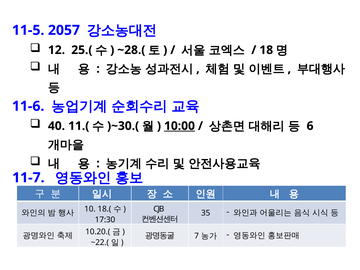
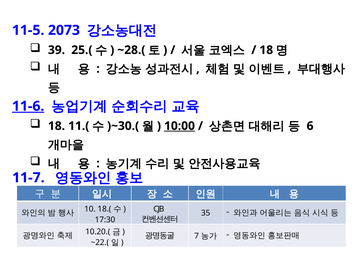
2057: 2057 -> 2073 (64, 30)
12: 12 -> 39 (57, 50)
11-6 underline: none -> present (28, 106)
40: 40 -> 18 (56, 126)
